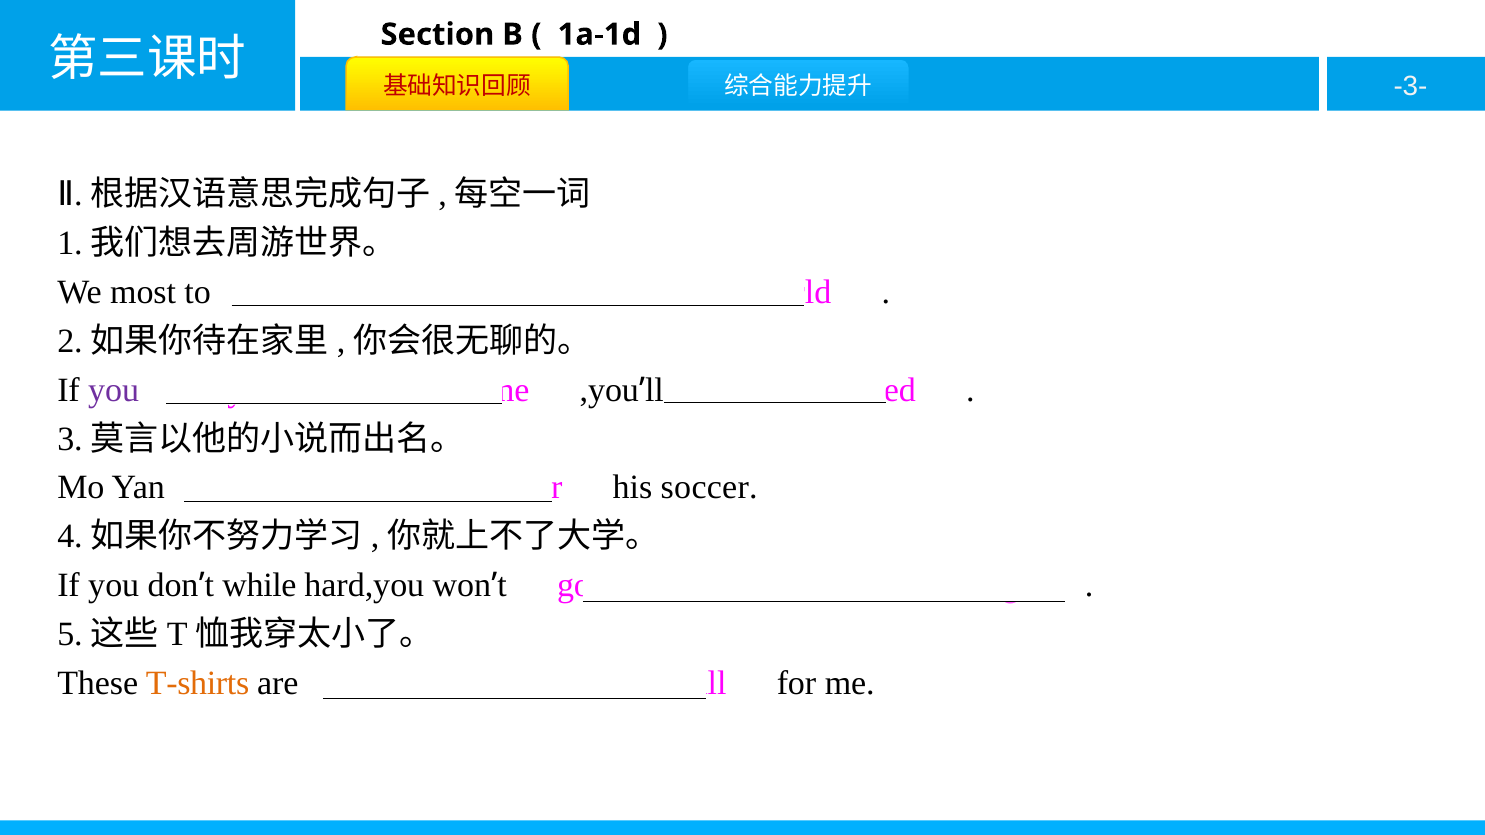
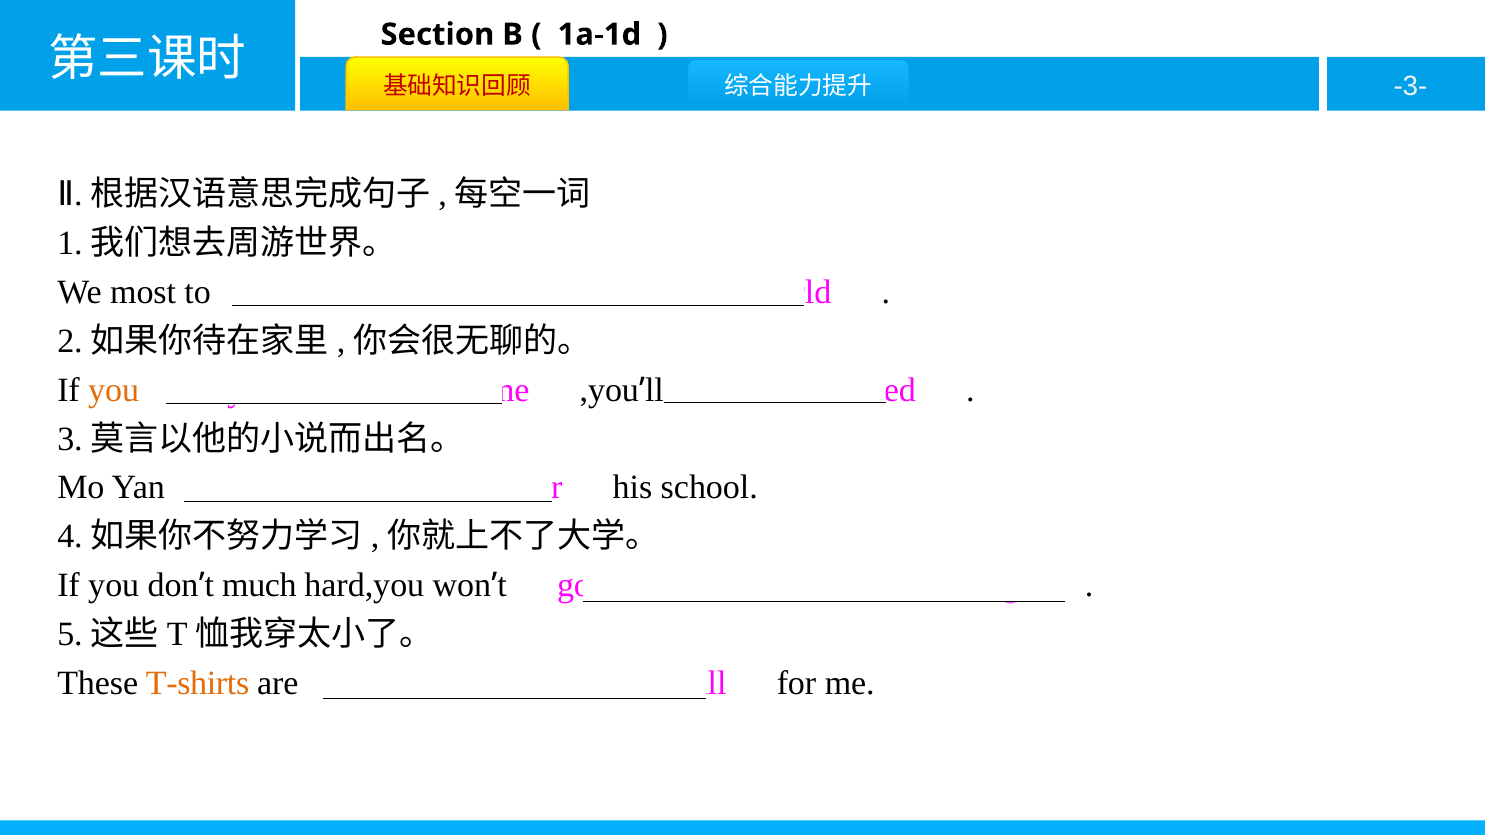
you colour: purple -> orange (114, 390)
soccer: soccer -> school (709, 488)
while: while -> much (259, 586)
